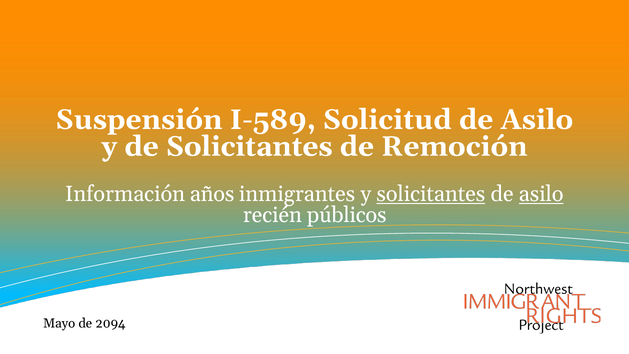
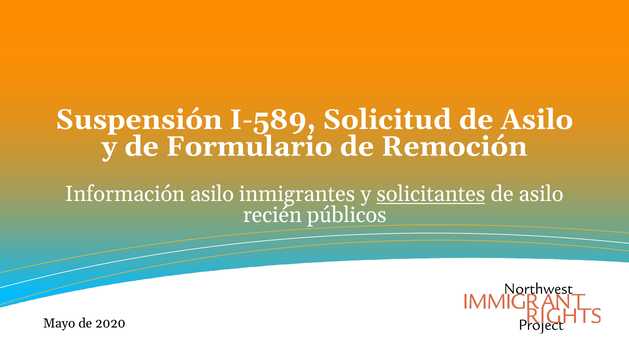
de Solicitantes: Solicitantes -> Formulario (249, 146)
Información años: años -> asilo (212, 194)
asilo underline: present -> none (541, 194)
2094: 2094 -> 2020 (110, 323)
